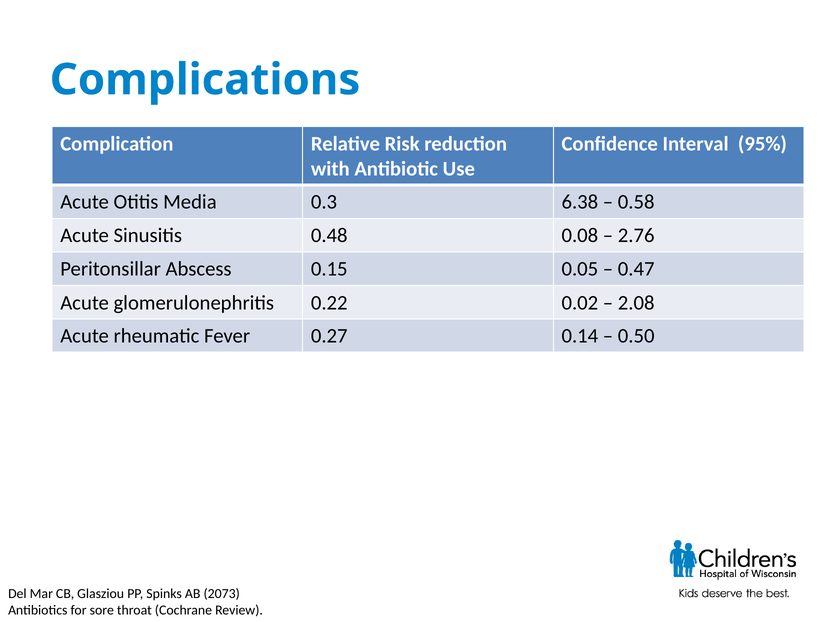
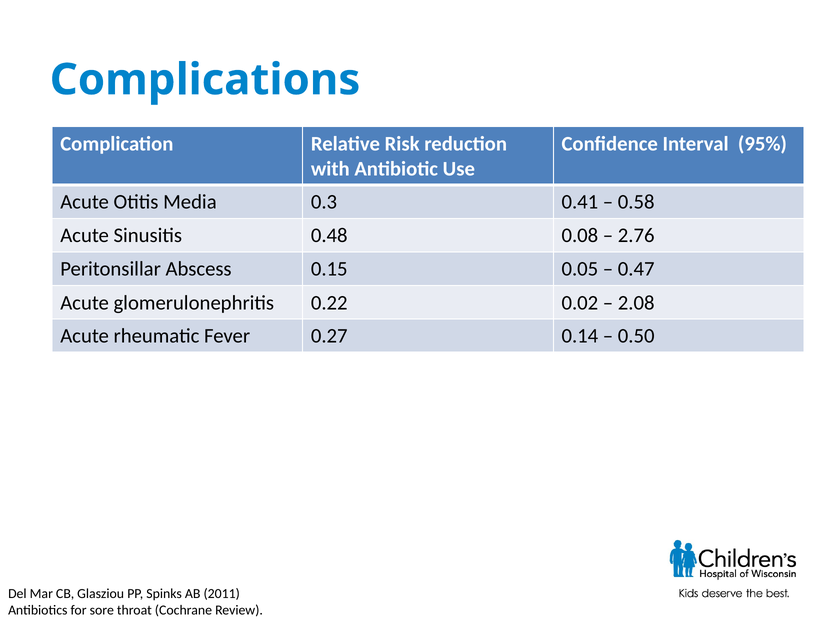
6.38: 6.38 -> 0.41 (580, 202)
2073: 2073 -> 2011 (222, 593)
